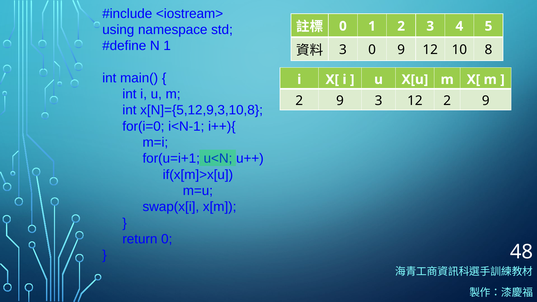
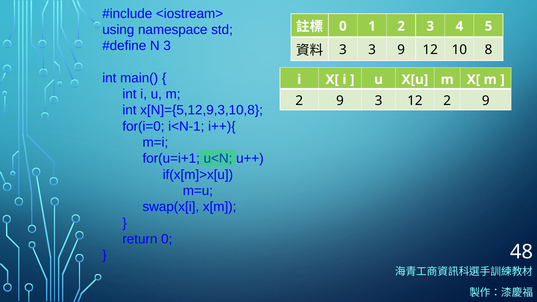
N 1: 1 -> 3 (167, 46)
3 0: 0 -> 3 (372, 50)
